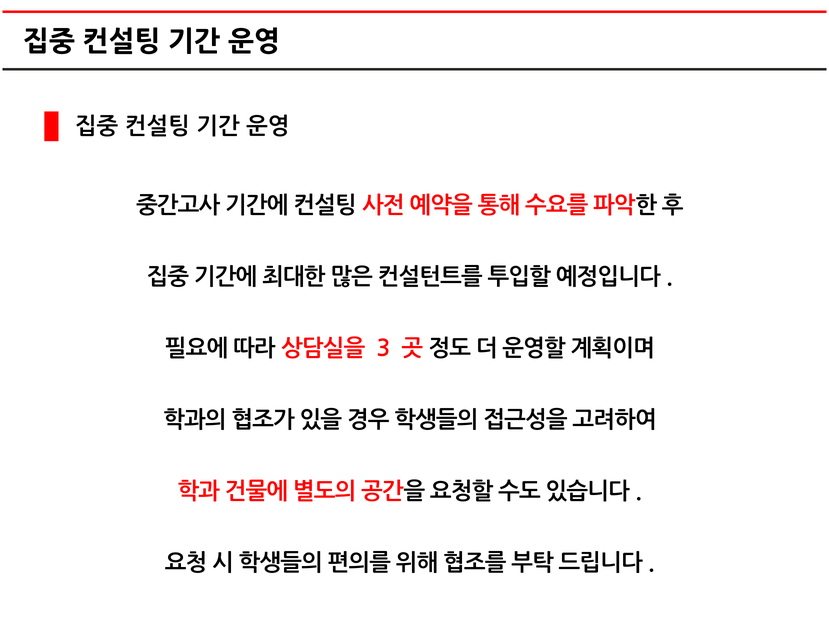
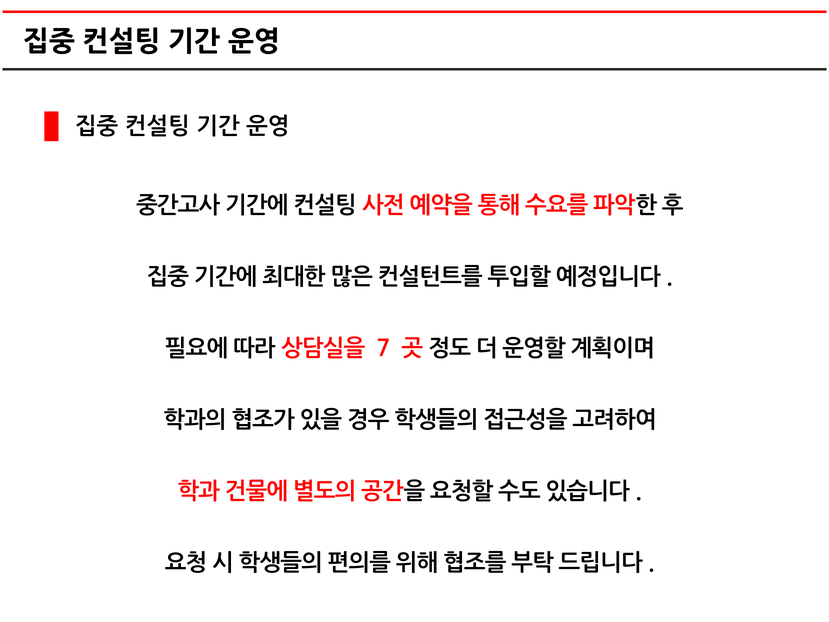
3: 3 -> 7 (383, 348)
